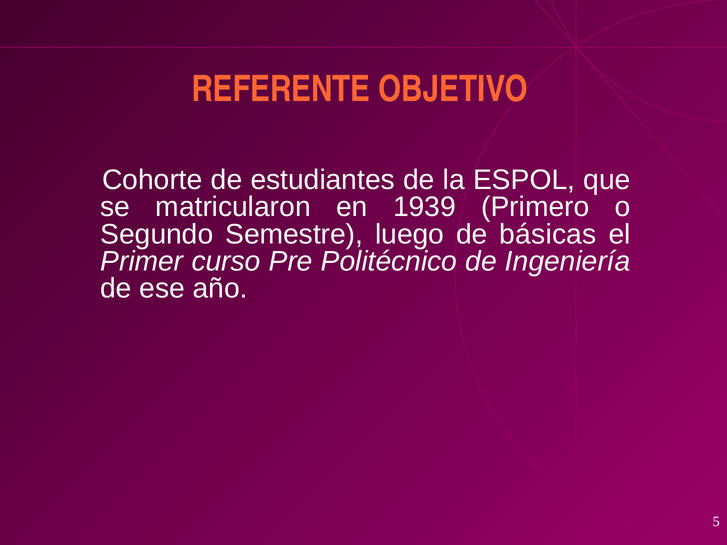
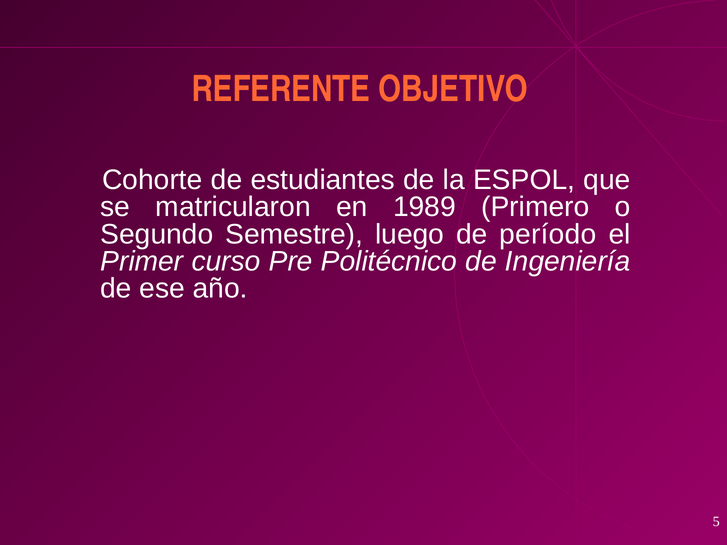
1939: 1939 -> 1989 (424, 207)
básicas: básicas -> período (548, 234)
